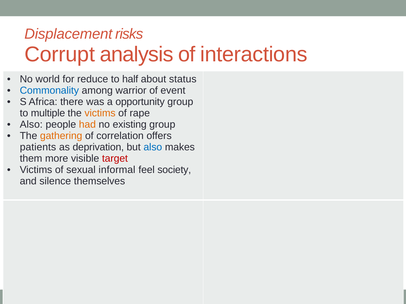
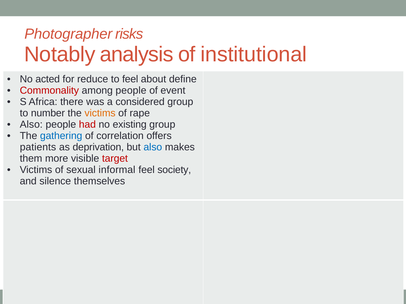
Displacement: Displacement -> Photographer (68, 34)
Corrupt: Corrupt -> Notably (60, 54)
interactions: interactions -> institutional (254, 54)
world: world -> acted (48, 79)
to half: half -> feel (130, 79)
status: status -> define (183, 79)
Commonality colour: blue -> red (49, 91)
among warrior: warrior -> people (131, 91)
opportunity: opportunity -> considered (140, 102)
multiple: multiple -> number (48, 113)
had colour: orange -> red (87, 125)
gathering colour: orange -> blue (61, 136)
